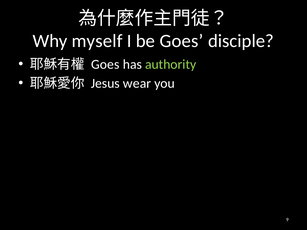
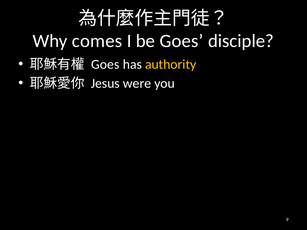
myself: myself -> comes (97, 41)
authority colour: light green -> yellow (171, 64)
wear: wear -> were (137, 84)
